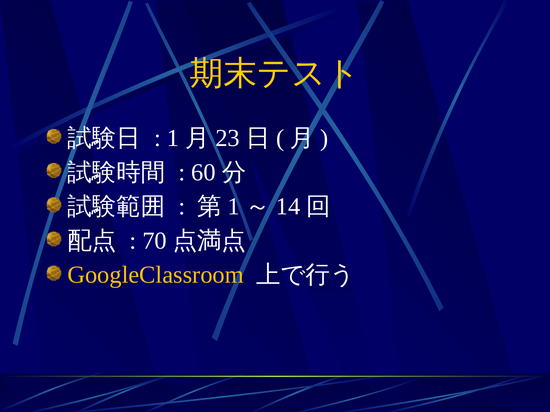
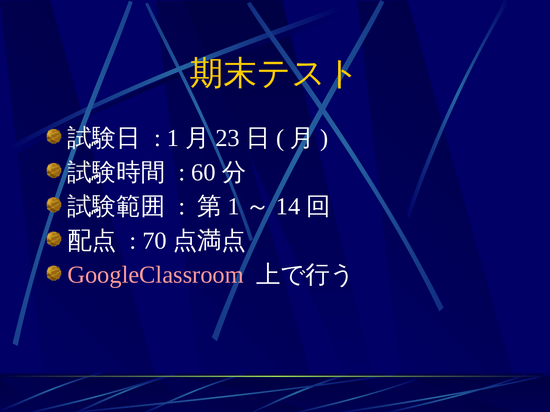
GoogleClassroom colour: yellow -> pink (156, 275)
